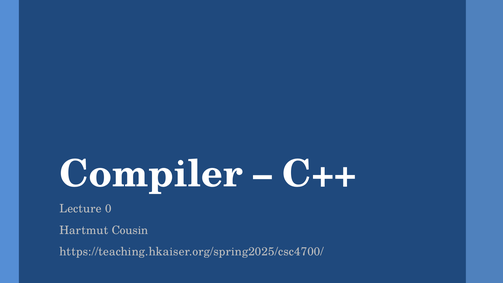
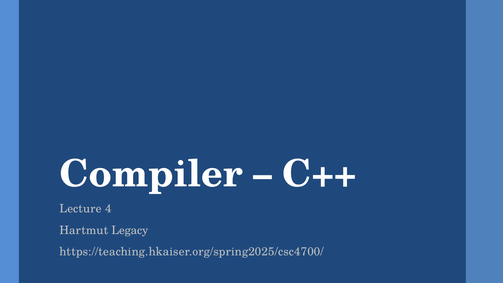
0: 0 -> 4 (108, 209)
Cousin: Cousin -> Legacy (130, 230)
